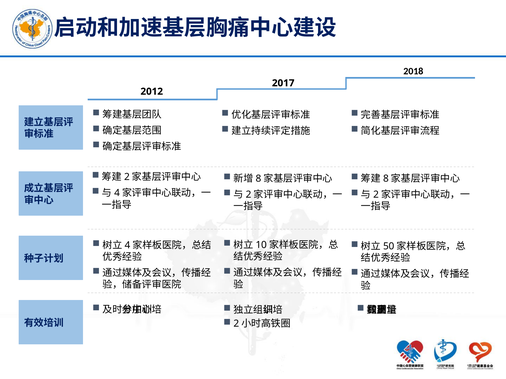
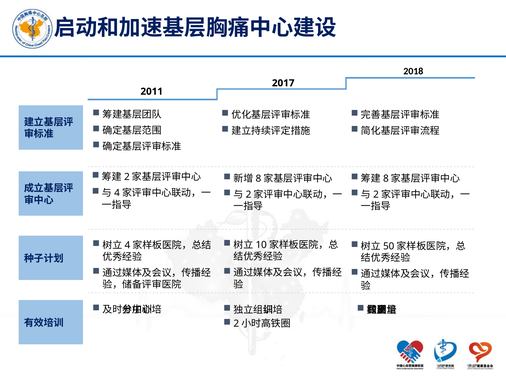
2012: 2012 -> 2011 (152, 92)
